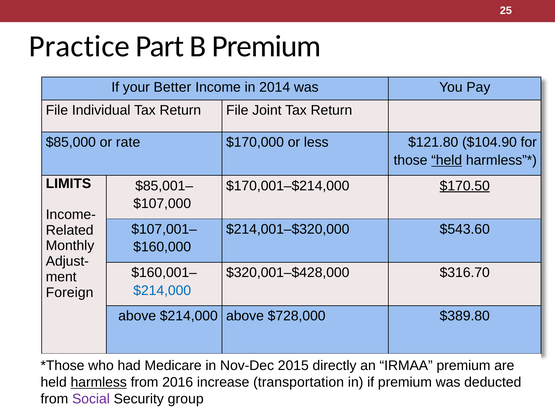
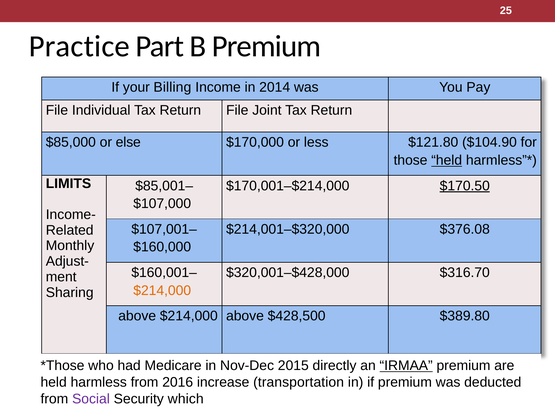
Better: Better -> Billing (172, 87)
rate: rate -> else (128, 142)
$543.60: $543.60 -> $376.08 (465, 229)
$214,000 colour: blue -> orange (162, 290)
Foreign: Foreign -> Sharing (70, 292)
$728,000: $728,000 -> $428,500 (297, 315)
IRMAA underline: none -> present (406, 365)
harmless underline: present -> none (99, 382)
group: group -> which (186, 398)
